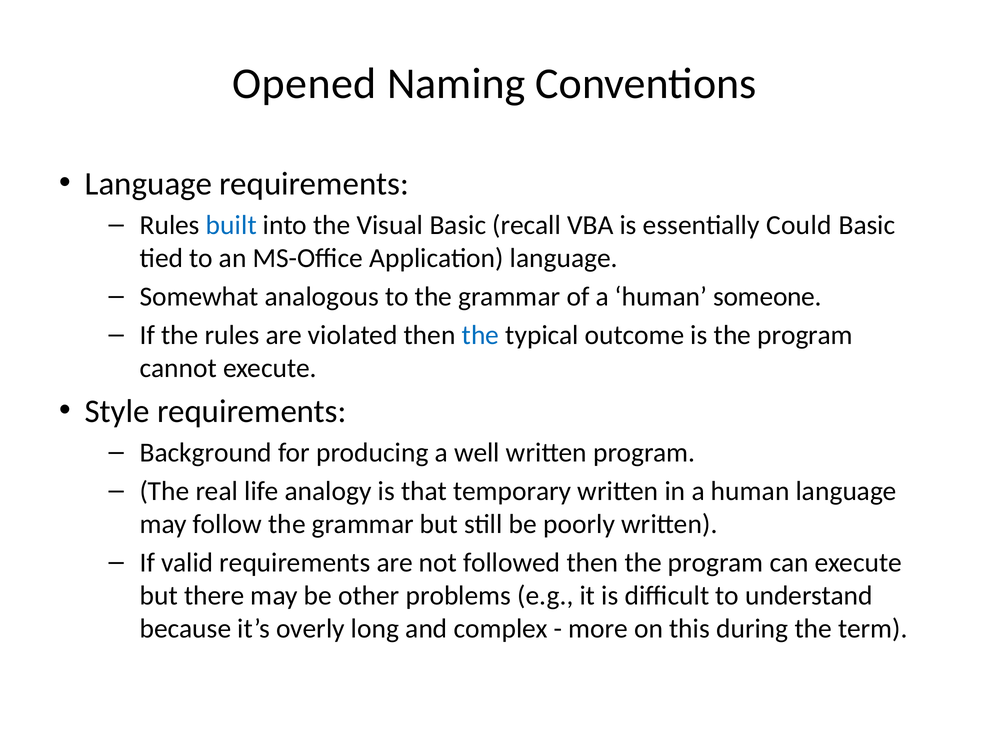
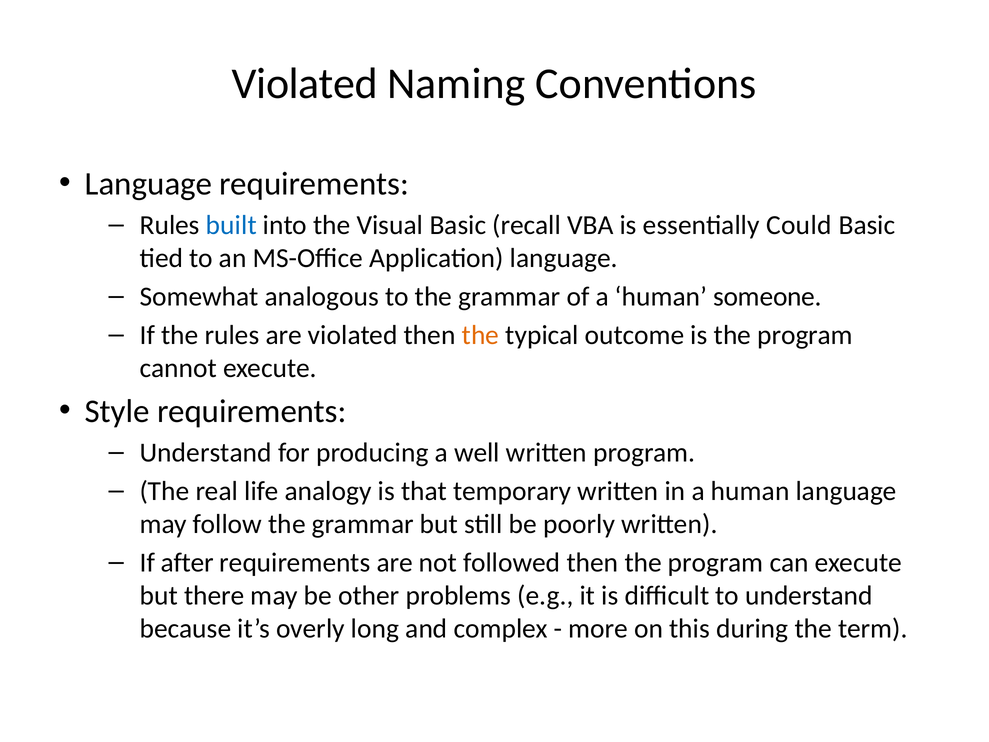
Opened: Opened -> Violated (305, 84)
the colour: blue -> orange (480, 335)
Background: Background -> Understand (206, 453)
valid: valid -> after (187, 562)
